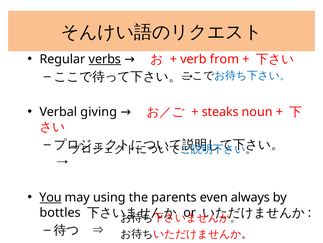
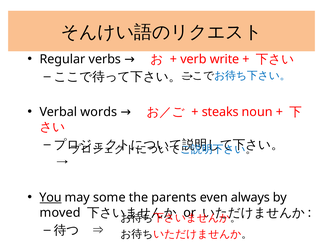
verbs underline: present -> none (105, 59)
from: from -> write (225, 59)
giving: giving -> words (99, 112)
using: using -> some (109, 197)
bottles: bottles -> moved (60, 212)
